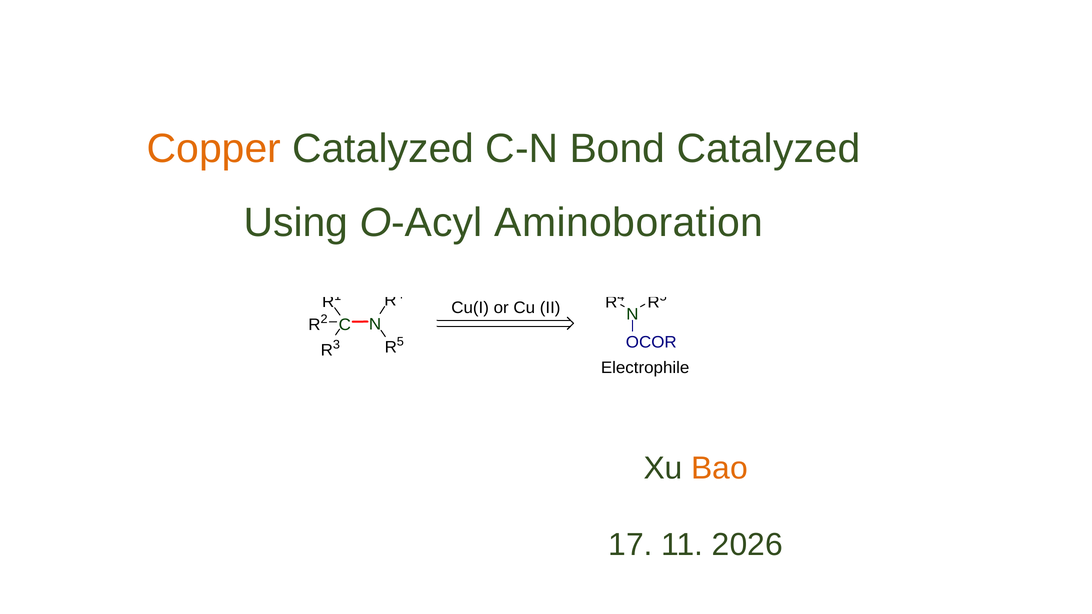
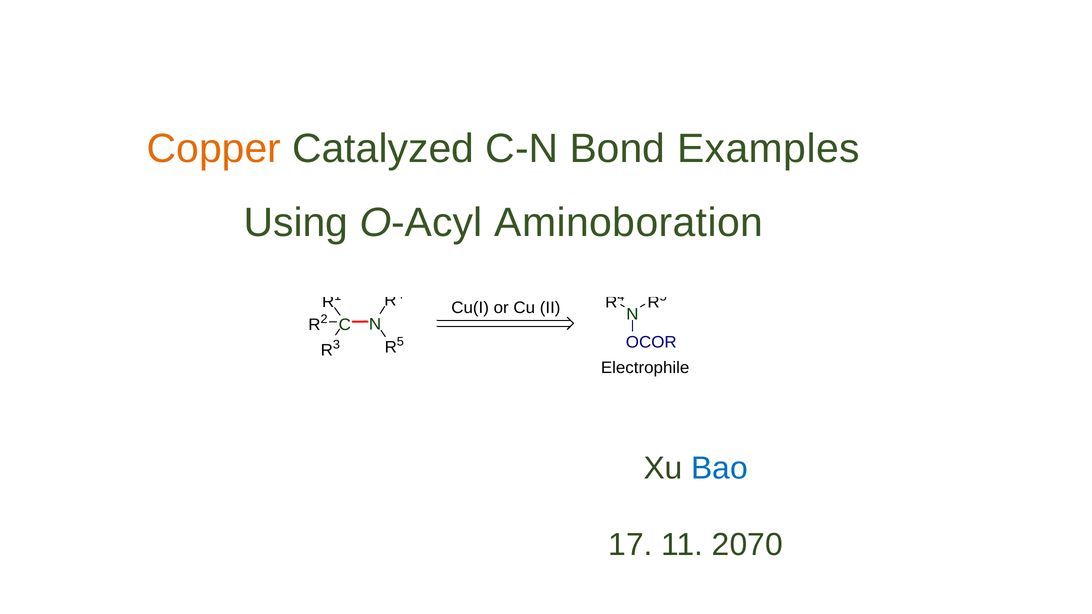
Bond Catalyzed: Catalyzed -> Examples (768, 149)
Bao colour: orange -> blue (719, 469)
2026: 2026 -> 2070 (747, 545)
